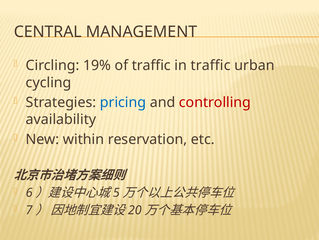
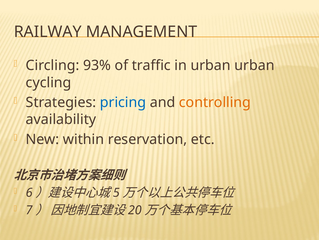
CENTRAL: CENTRAL -> RAILWAY (48, 32)
19%: 19% -> 93% (97, 65)
in traffic: traffic -> urban (211, 65)
controlling colour: red -> orange (215, 102)
